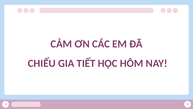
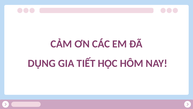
CHIẾU: CHIẾU -> DỤNG (42, 63)
